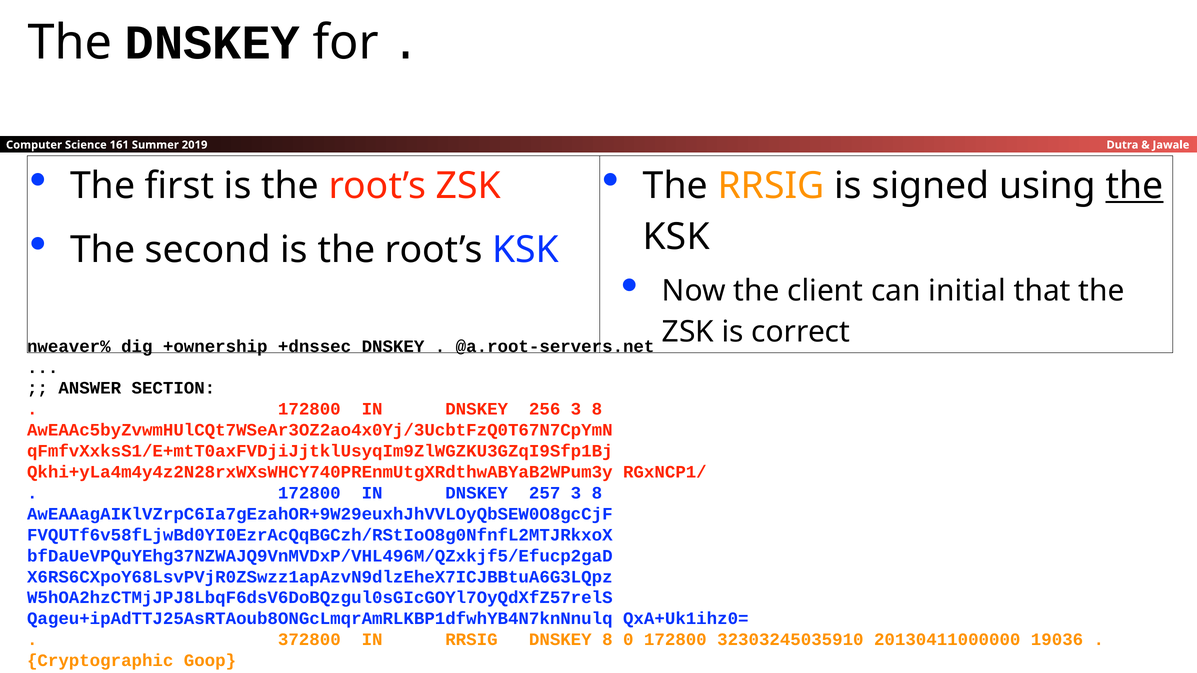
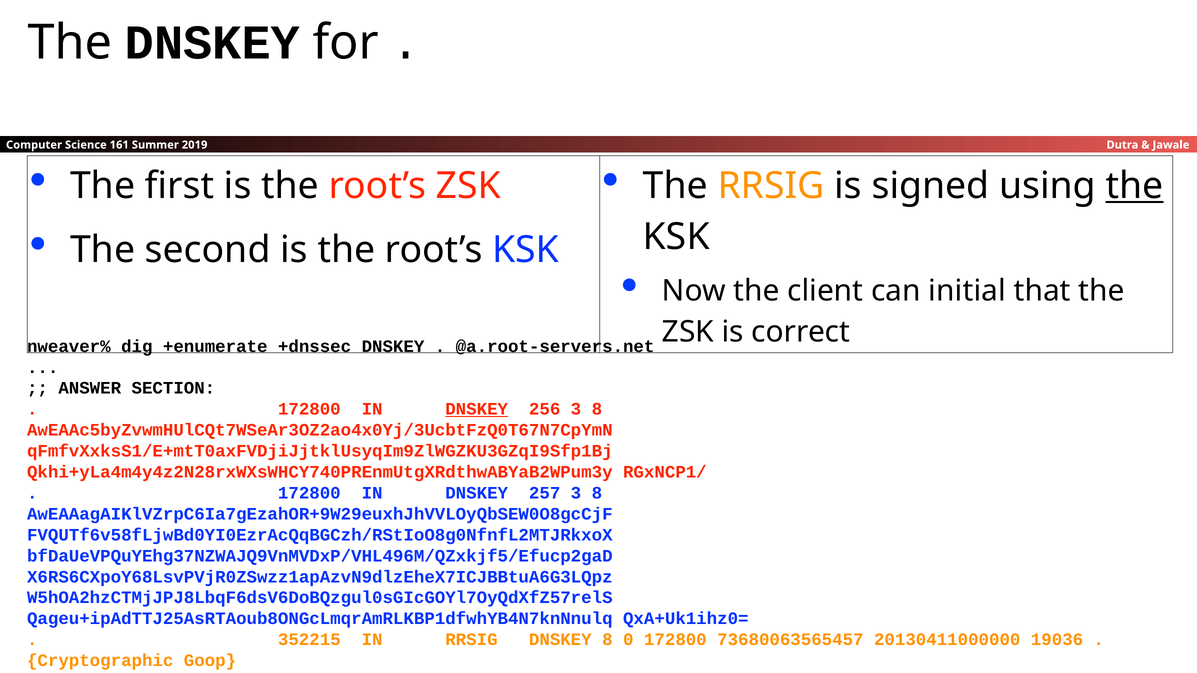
+ownership: +ownership -> +enumerate (215, 346)
DNSKEY underline: none -> present (477, 409)
372800: 372800 -> 352215 (309, 640)
32303245035910: 32303245035910 -> 73680063565457 (790, 640)
